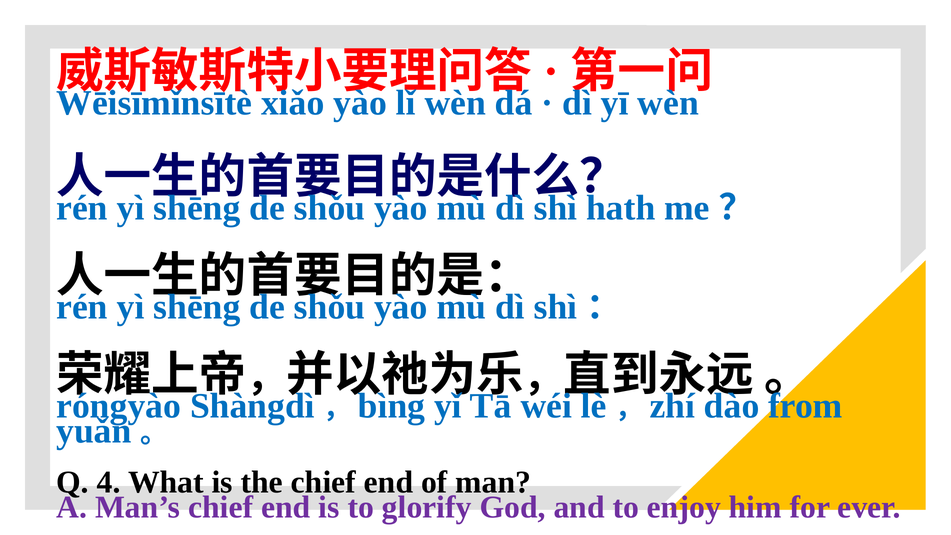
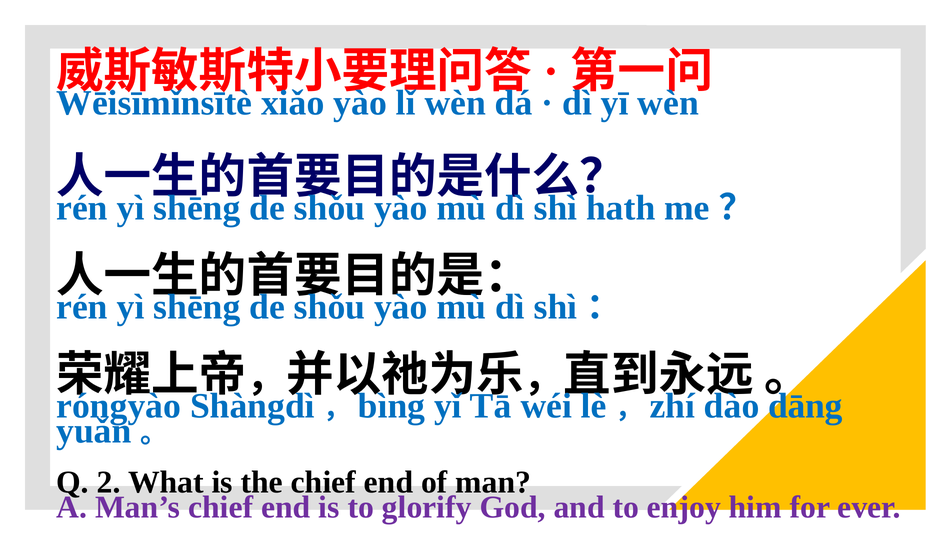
from: from -> dāng (805, 406)
4: 4 -> 2 (109, 482)
